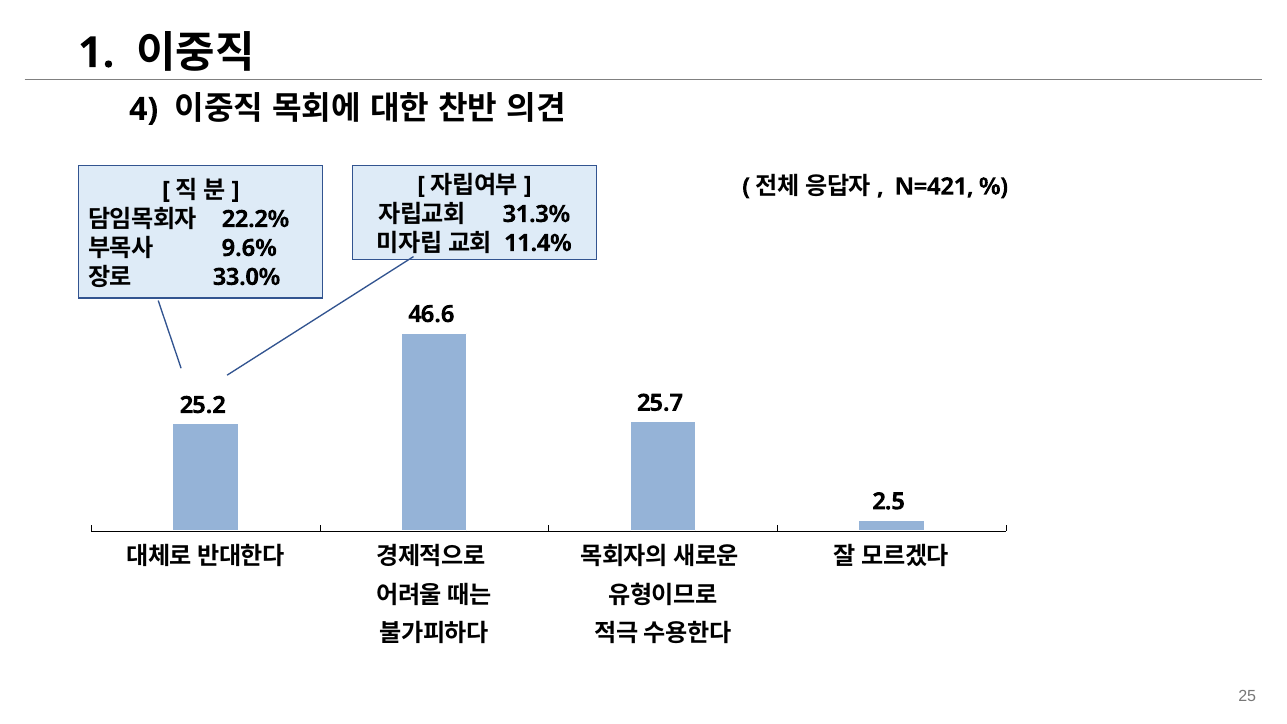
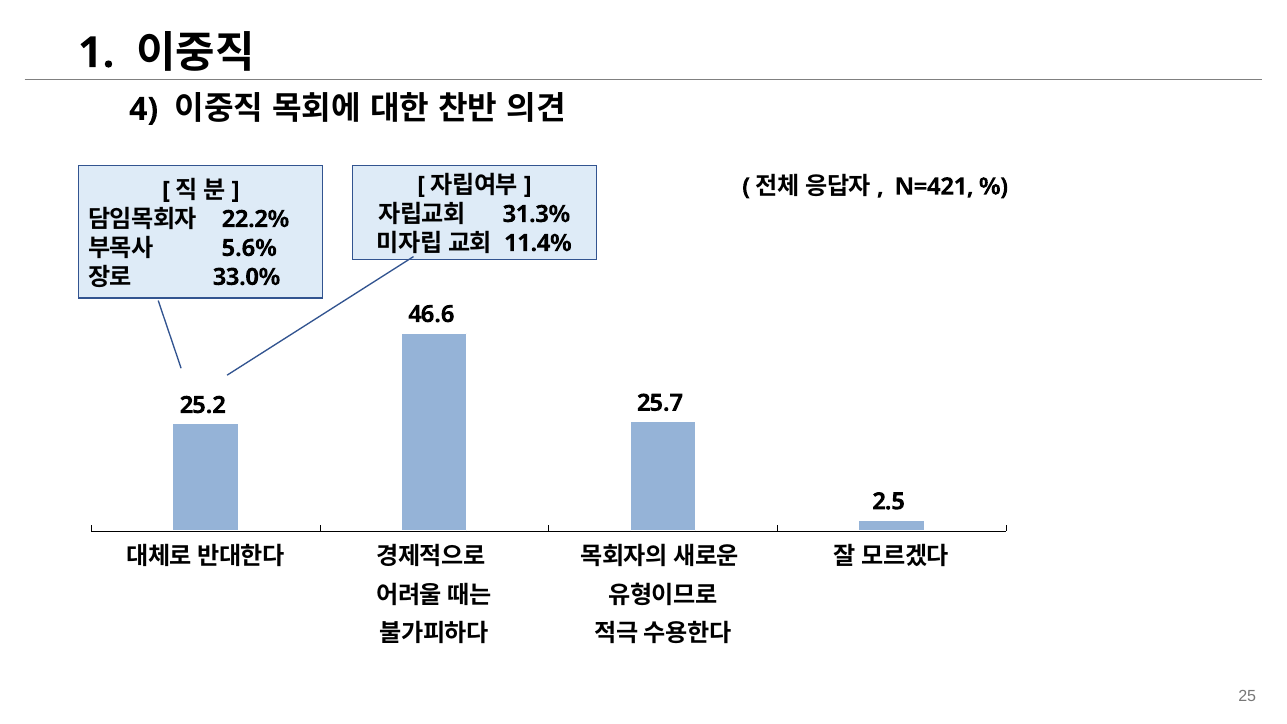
9.6%: 9.6% -> 5.6% (249, 248)
